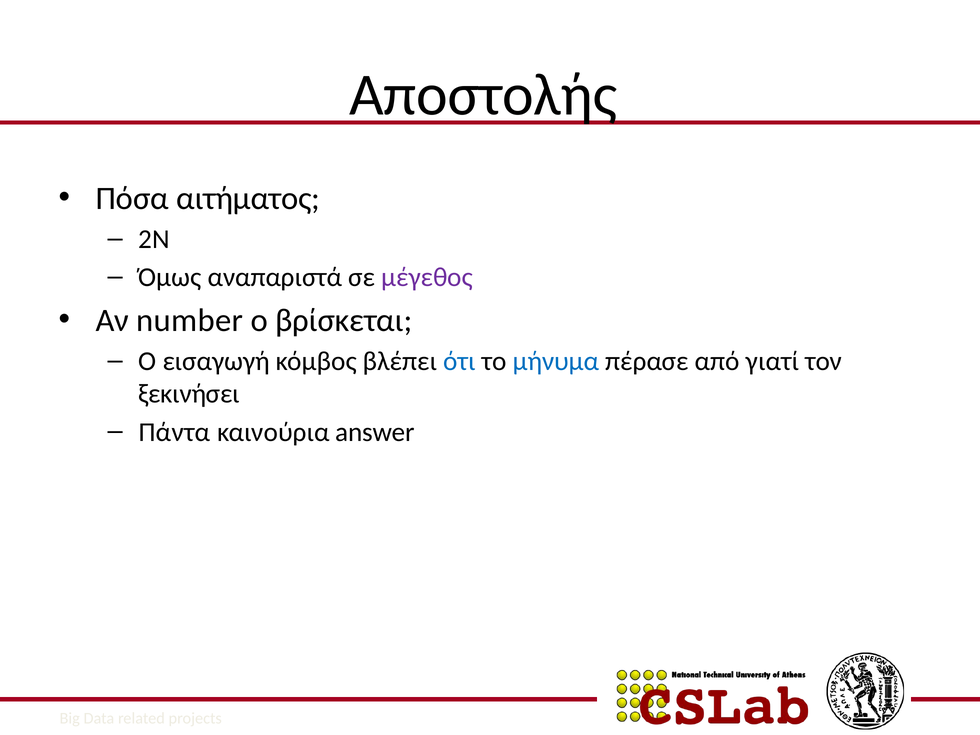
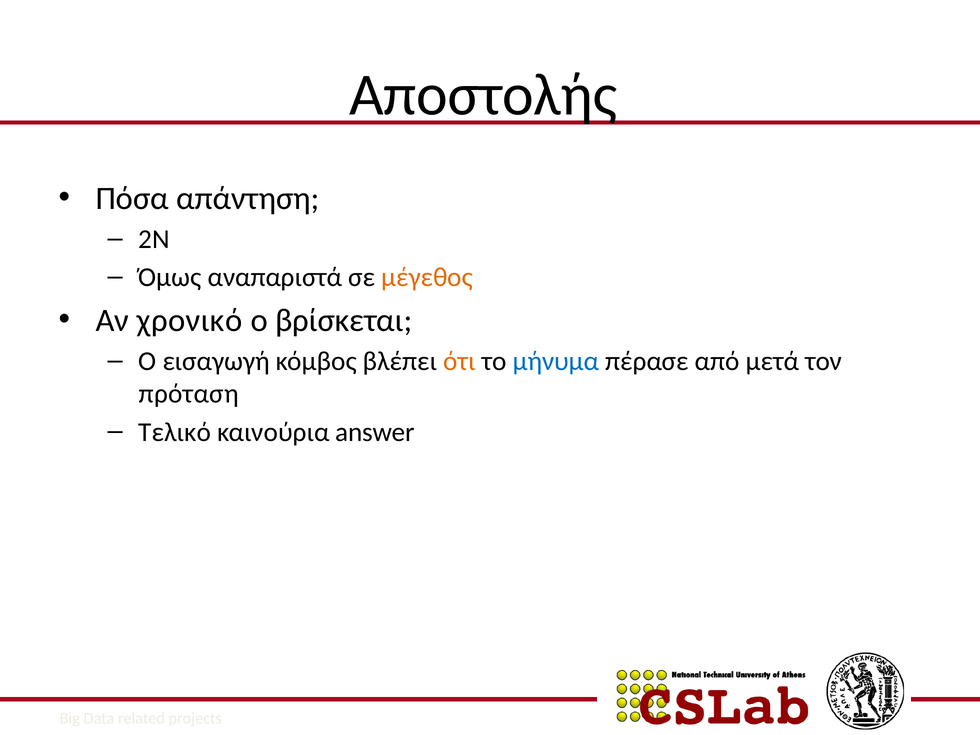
αιτήματος: αιτήματος -> απάντηση (248, 198)
μέγεθος colour: purple -> orange (427, 277)
number: number -> χρονικό (190, 320)
ότι colour: blue -> orange (460, 361)
γιατί: γιατί -> μετά (773, 361)
ξεκινήσει: ξεκινήσει -> πρόταση (189, 394)
Πάντα: Πάντα -> Τελικό (175, 432)
